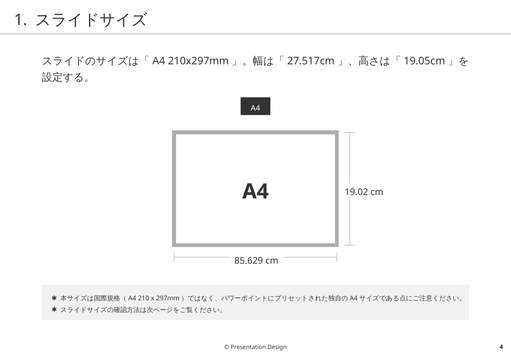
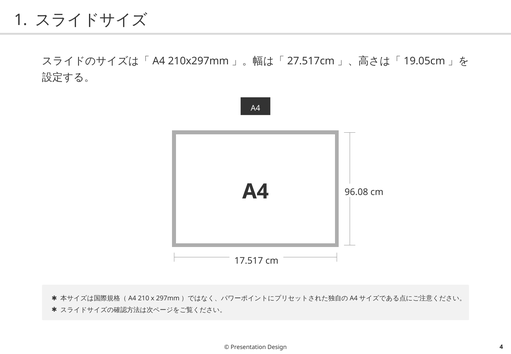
19.02: 19.02 -> 96.08 (356, 192)
85.629: 85.629 -> 17.517 (249, 261)
